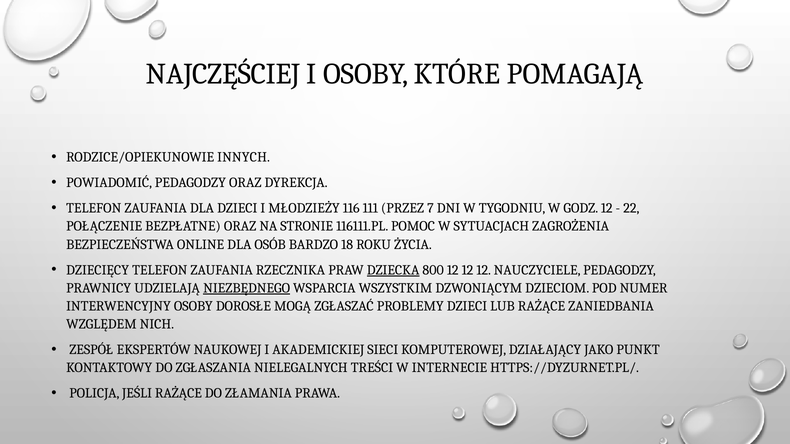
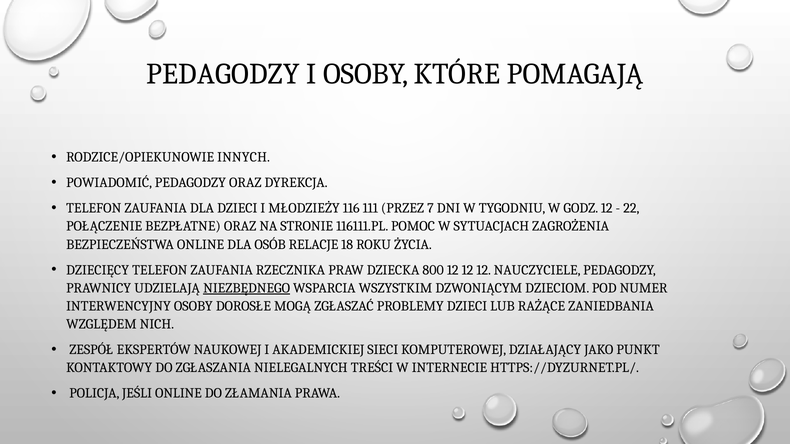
NAJCZĘŚCIEJ: NAJCZĘŚCIEJ -> PEDAGODZY (223, 74)
BARDZO: BARDZO -> RELACJE (314, 245)
DZIECKA underline: present -> none (393, 270)
JEŚLI RAŻĄCE: RAŻĄCE -> ONLINE (178, 394)
